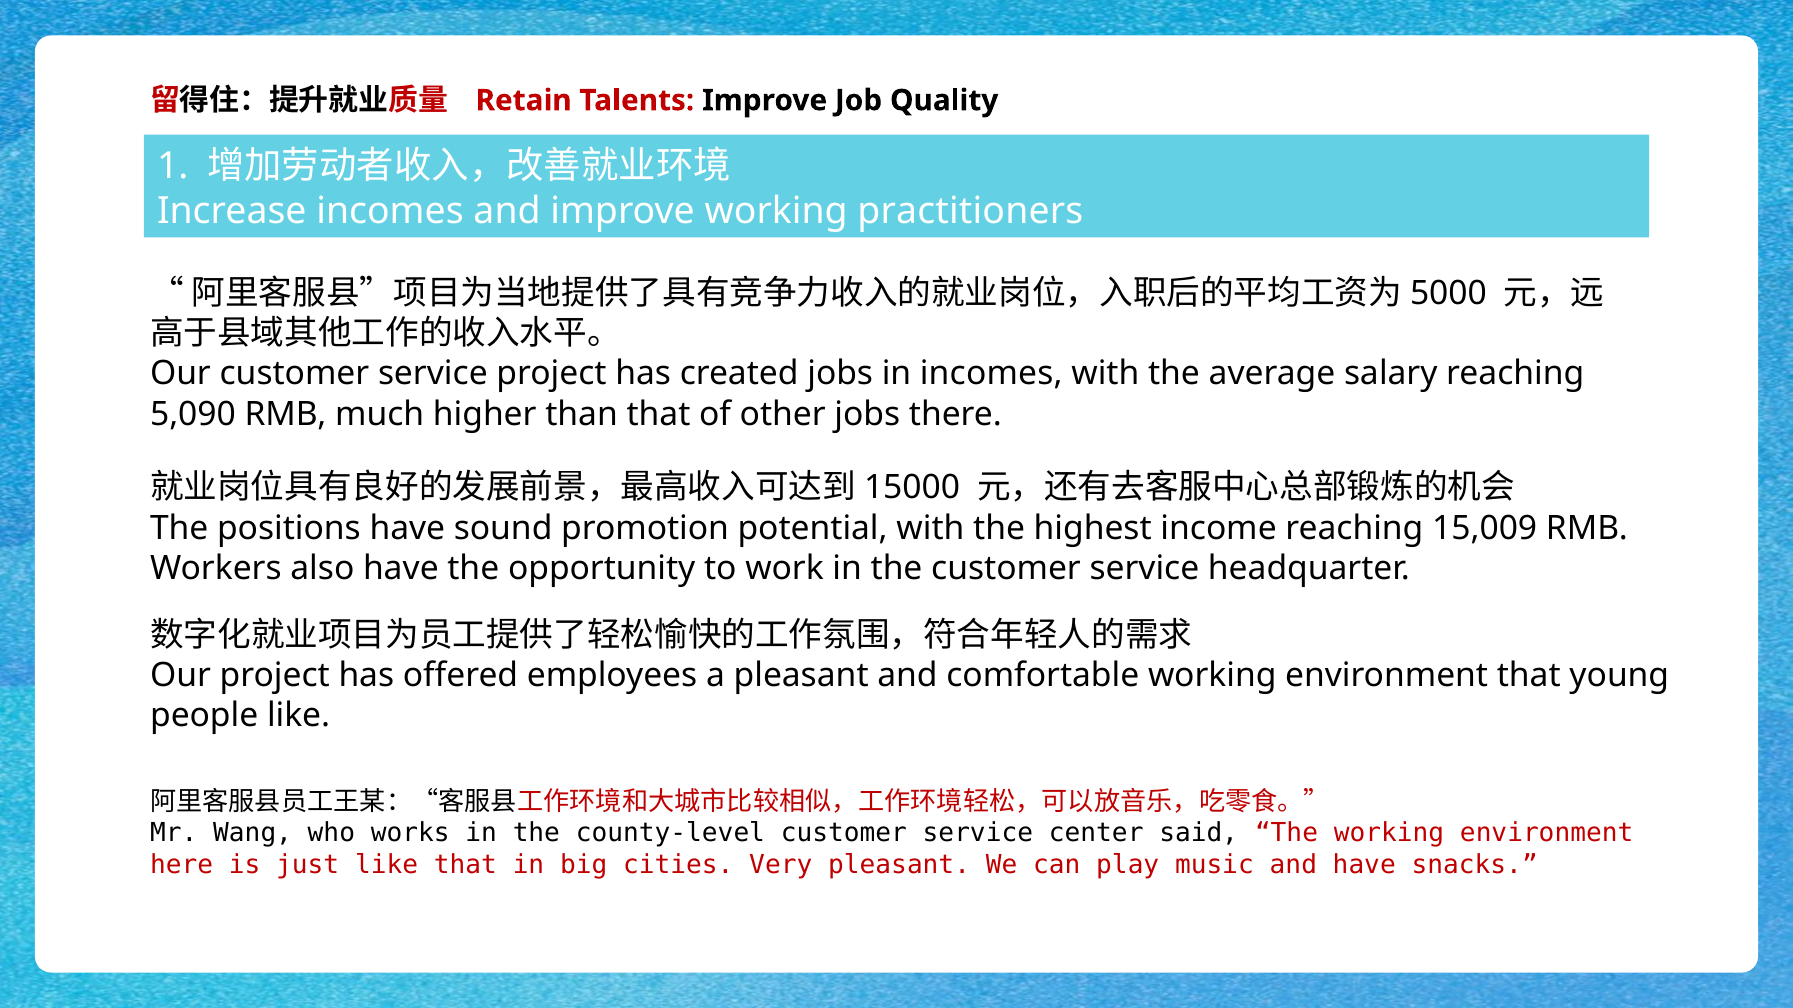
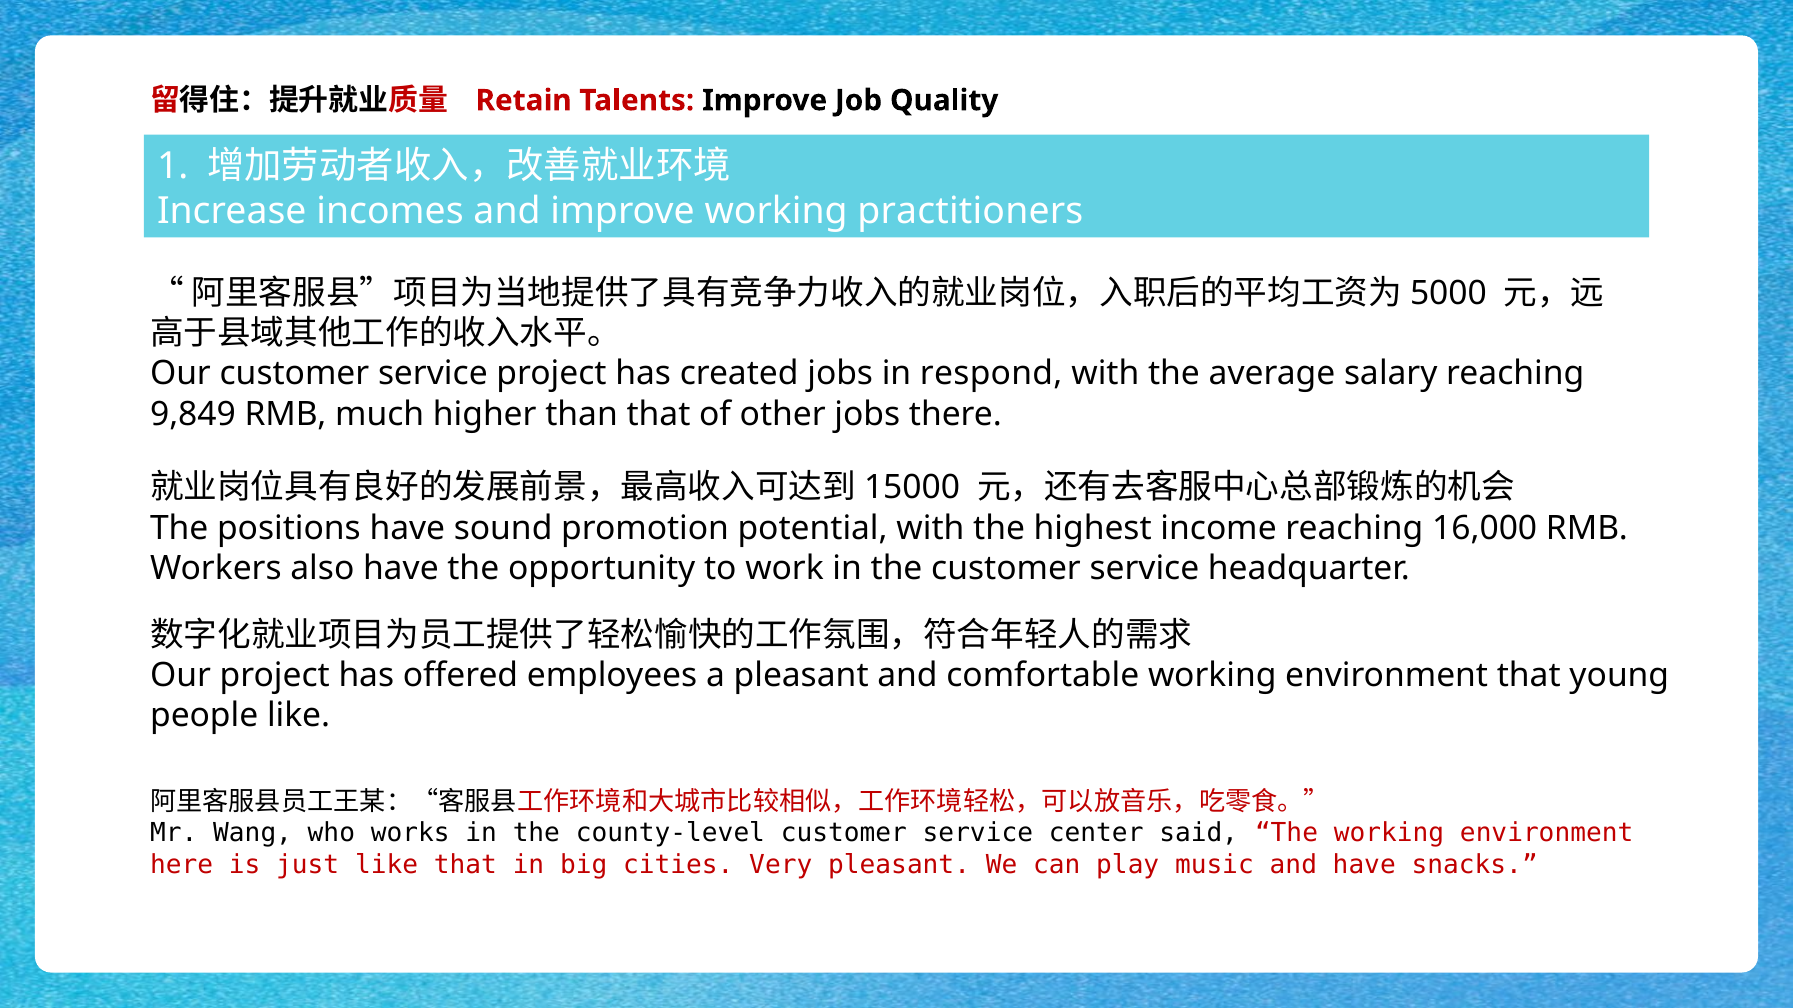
in incomes: incomes -> respond (991, 374)
5,090: 5,090 -> 9,849 (193, 414)
15,009: 15,009 -> 16,000 (1485, 528)
